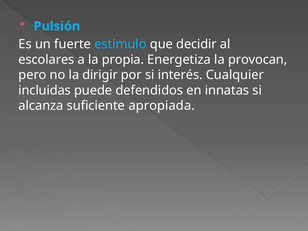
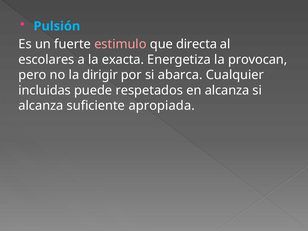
estimulo colour: light blue -> pink (120, 44)
decidir: decidir -> directa (196, 44)
propia: propia -> exacta (123, 60)
interés: interés -> abarca (180, 75)
defendidos: defendidos -> respetados (149, 90)
en innatas: innatas -> alcanza (227, 90)
